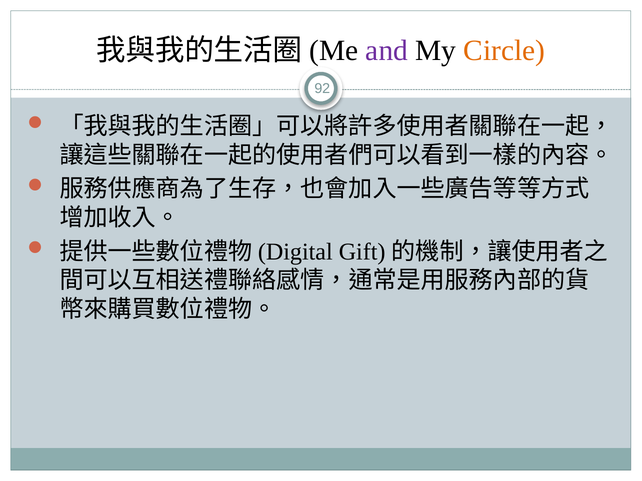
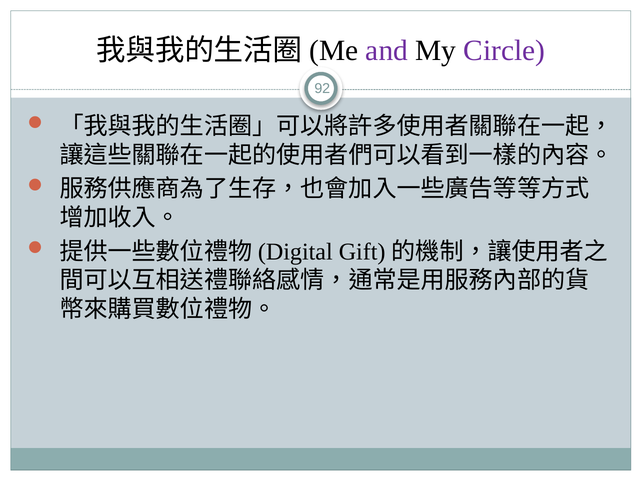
Circle colour: orange -> purple (504, 51)
